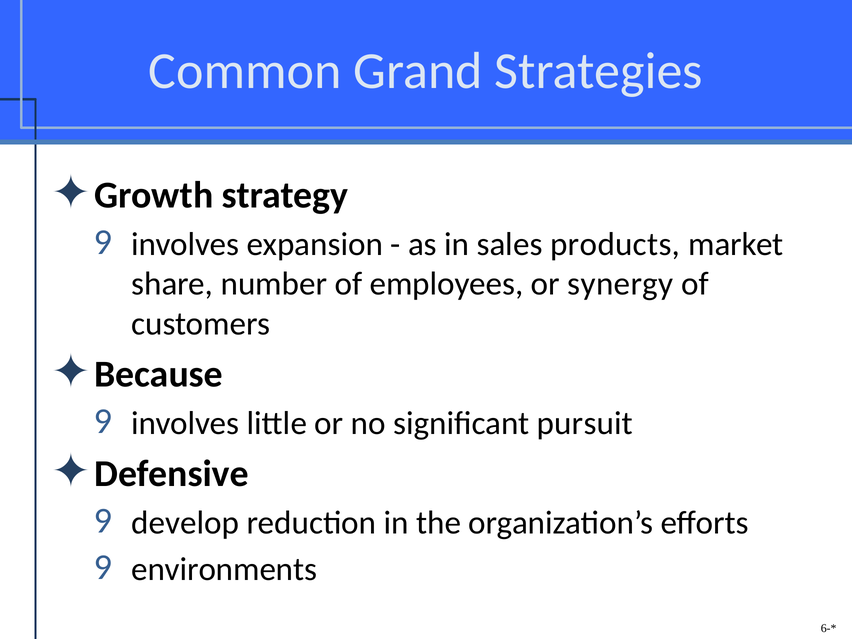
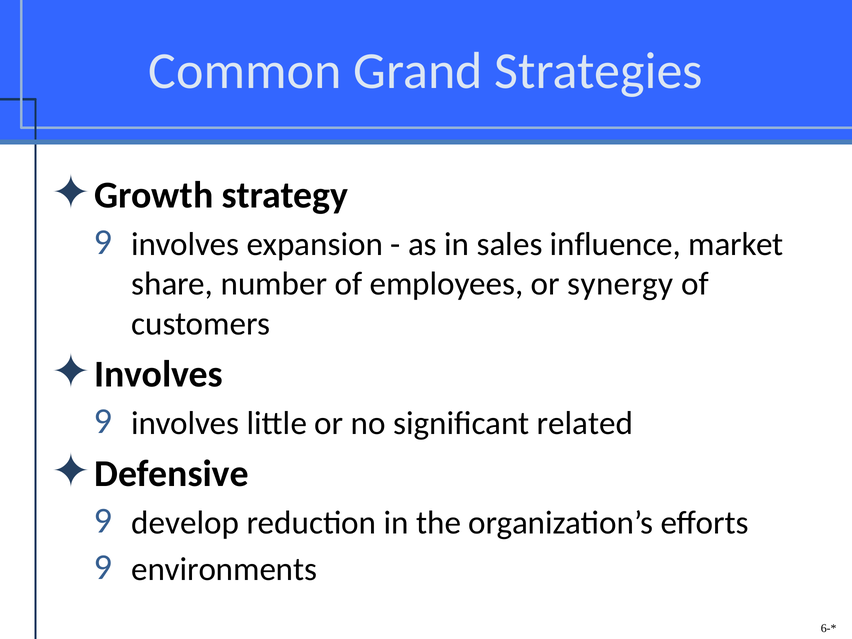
products: products -> influence (615, 244)
Because: Because -> Involves (159, 374)
pursuit: pursuit -> related (585, 423)
